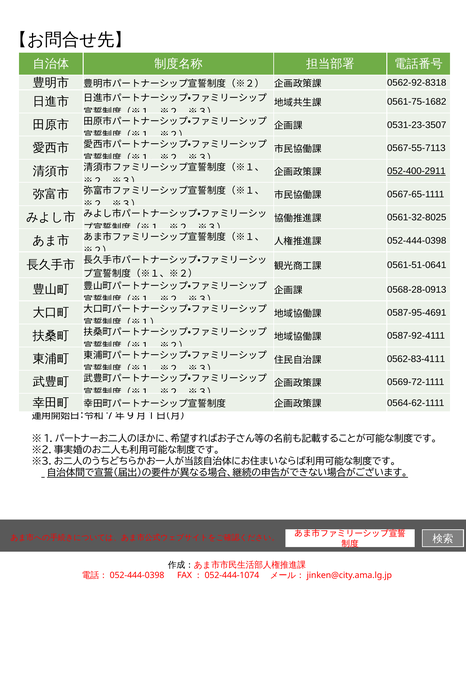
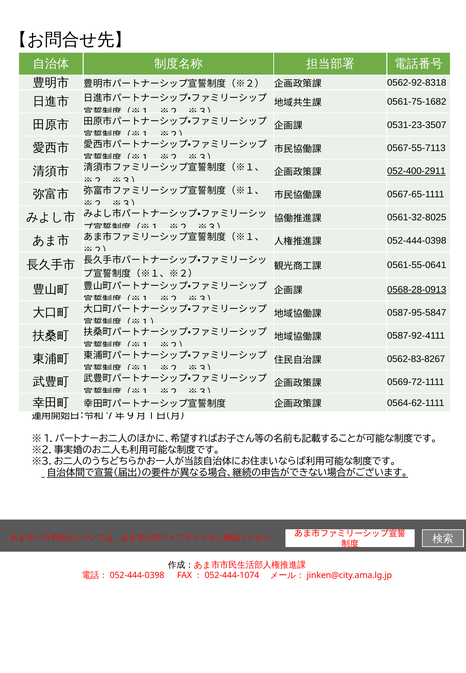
0561‐51‐0641: 0561‐51‐0641 -> 0561‐55‐0641 (417, 265)
0568-28-0913 underline: none -> present (417, 290)
0587‐95‐4691: 0587‐95‐4691 -> 0587‐95‐5847 (417, 313)
0562-83-4111: 0562-83-4111 -> 0562-83-8267 (416, 359)
